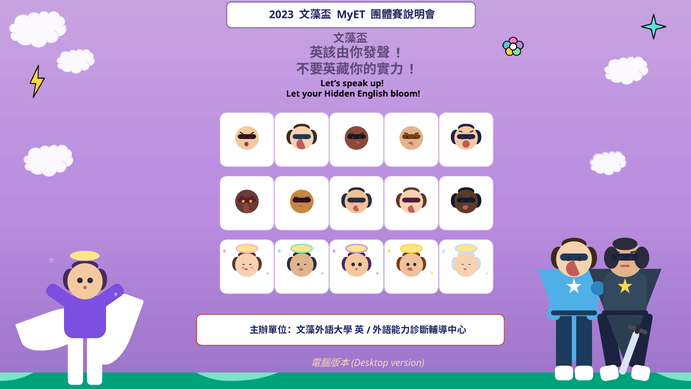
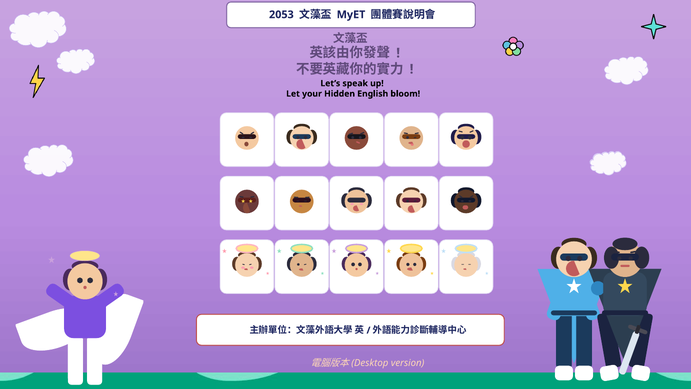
2023: 2023 -> 2053 (281, 15)
